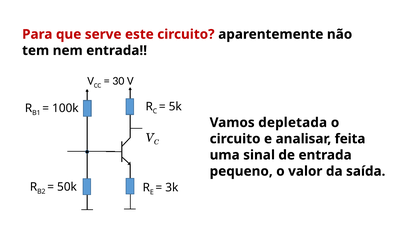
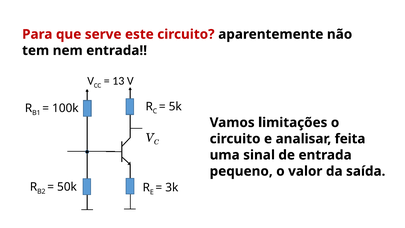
30: 30 -> 13 (118, 81)
depletada: depletada -> limitações (293, 122)
